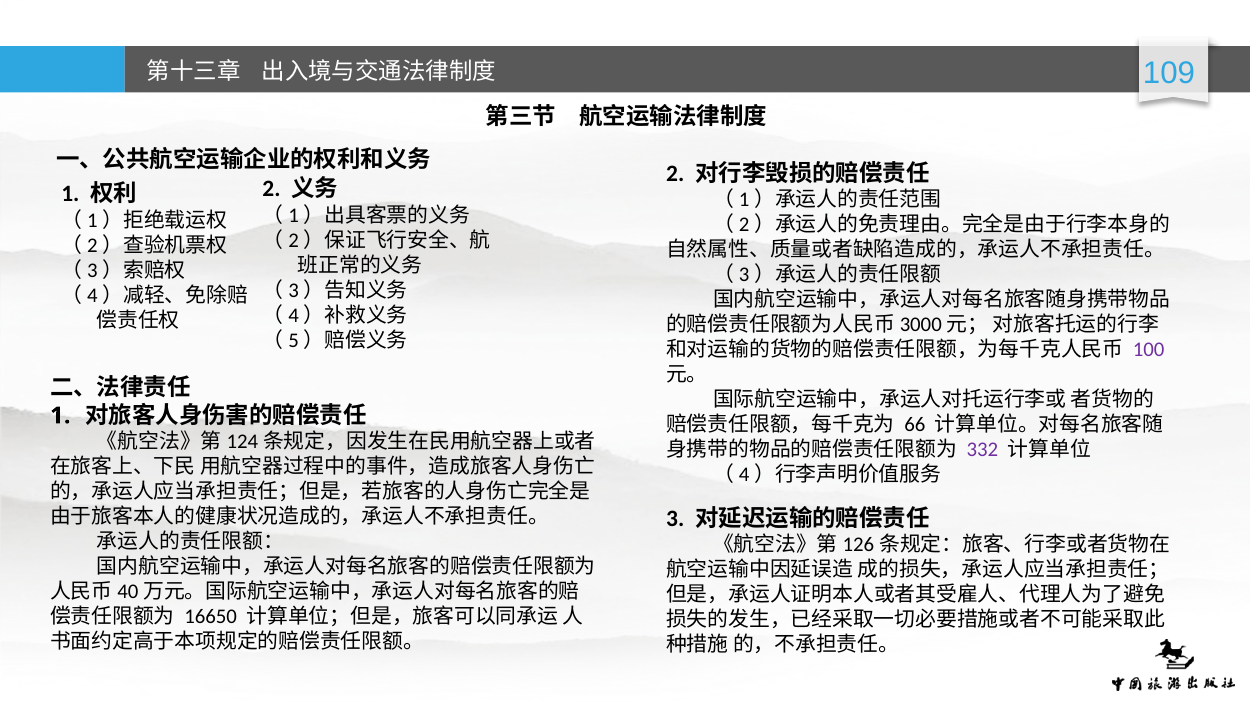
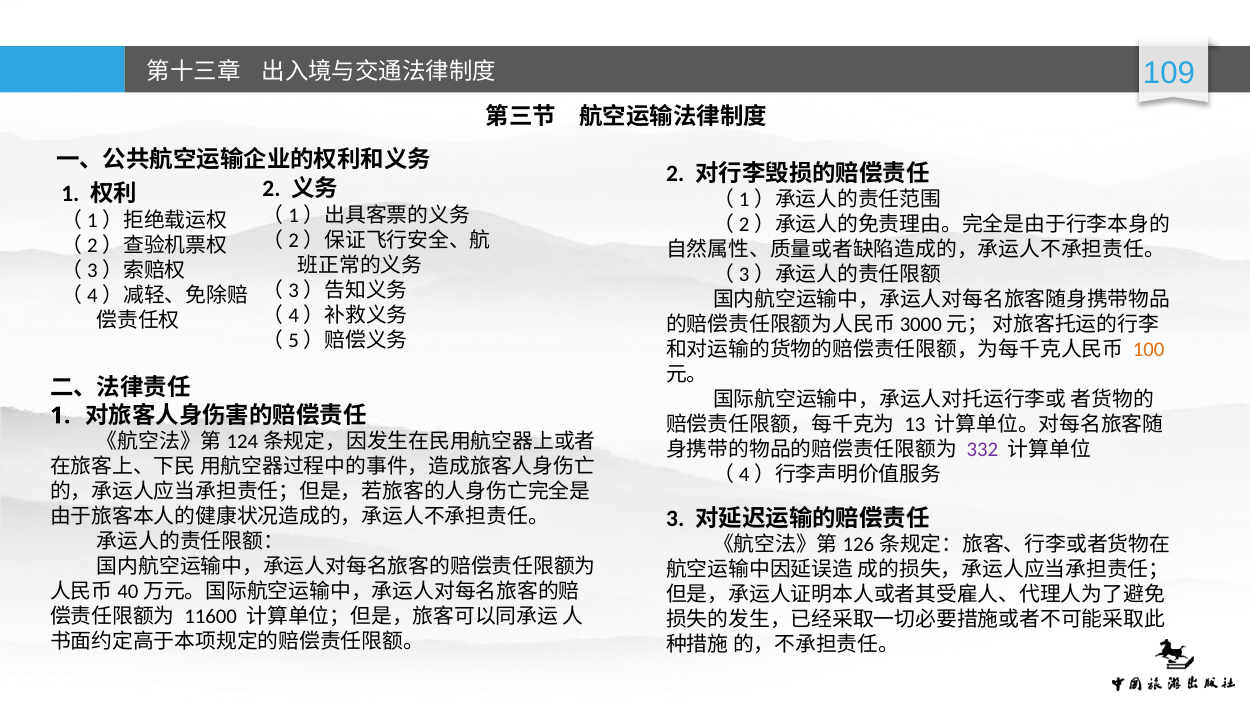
100 colour: purple -> orange (1149, 350)
66: 66 -> 13 (915, 425)
16650: 16650 -> 11600 (211, 617)
